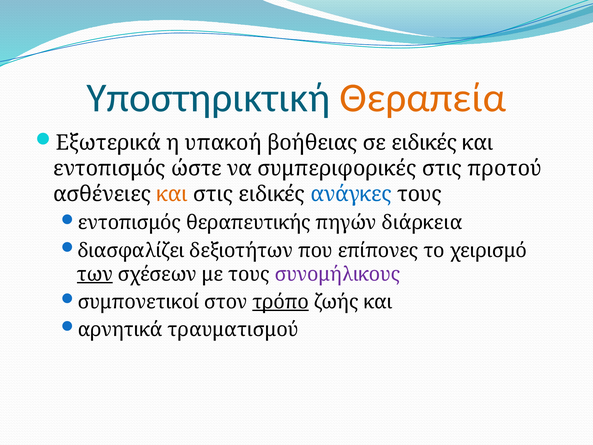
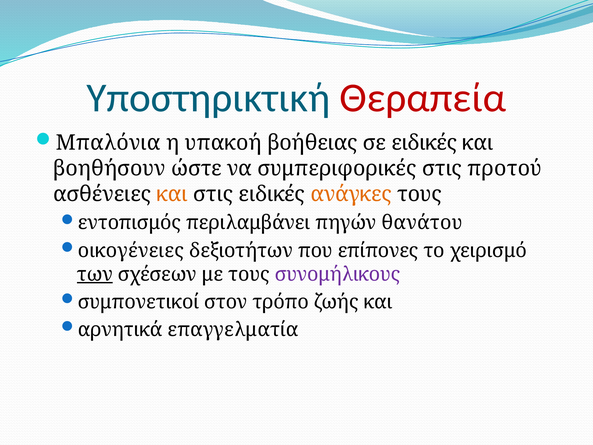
Θεραπεία colour: orange -> red (423, 98)
Εξωτερικά: Εξωτερικά -> Μπαλόνια (108, 143)
εντοπισμός: εντοπισμός -> βοηθήσουν (109, 168)
ανάγκες colour: blue -> orange (351, 194)
θεραπευτικής: θεραπευτικής -> περιλαμβάνει (248, 223)
διάρκεια: διάρκεια -> θανάτου (422, 223)
διασφαλίζει: διασφαλίζει -> οικογένειες (131, 250)
τρόπο underline: present -> none (281, 302)
τραυματισμού: τραυματισμού -> επαγγελματία (233, 329)
